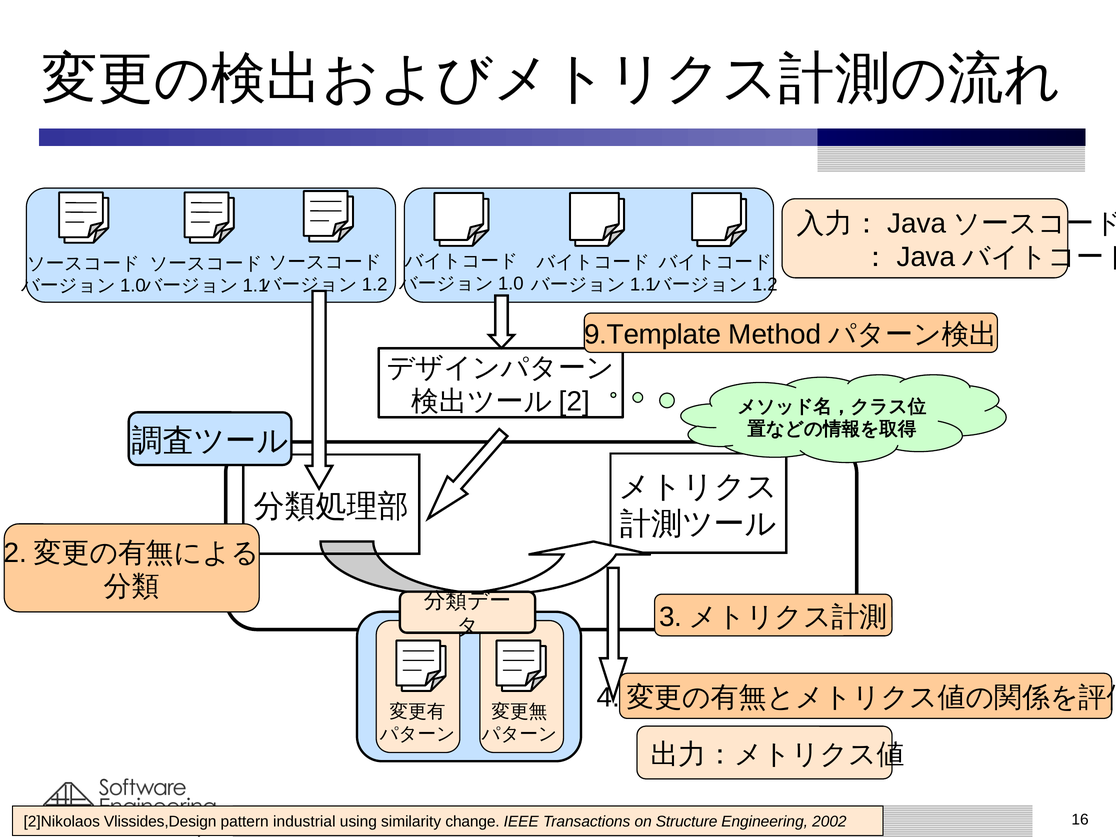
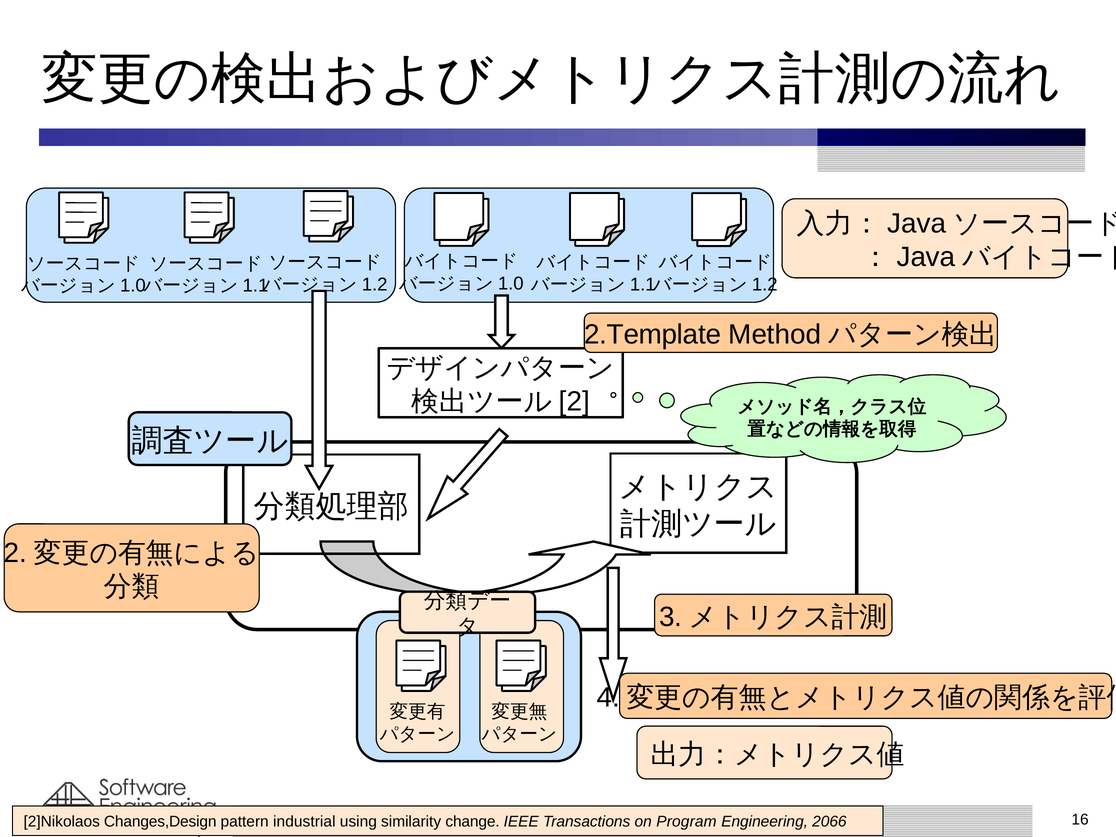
9.Template: 9.Template -> 2.Template (653, 335)
Vlissides,Design: Vlissides,Design -> Changes,Design (160, 822)
Structure: Structure -> Program (686, 822)
2002: 2002 -> 2066 (829, 822)
